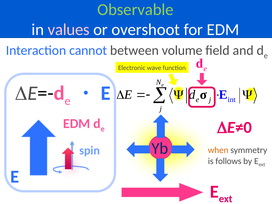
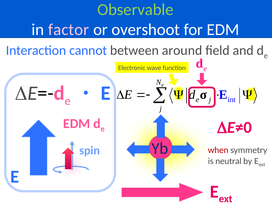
values: values -> factor (69, 30)
volume: volume -> around (182, 50)
when colour: orange -> red (218, 150)
follows: follows -> neutral (228, 161)
